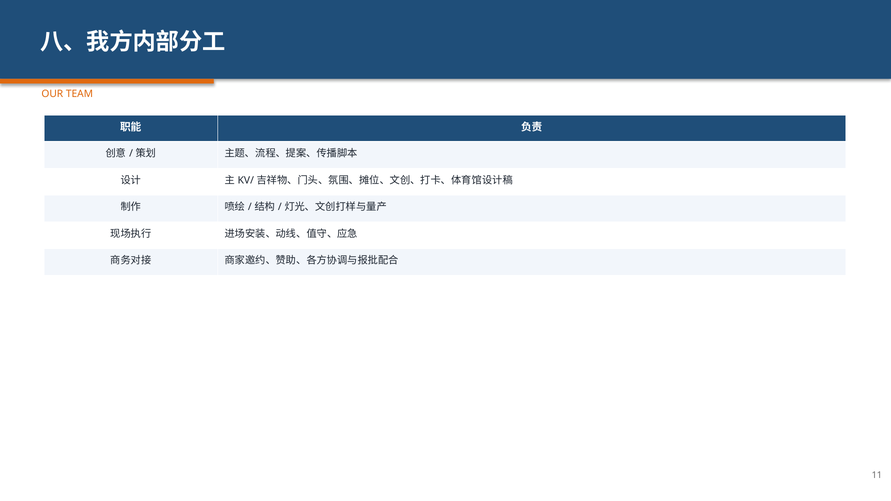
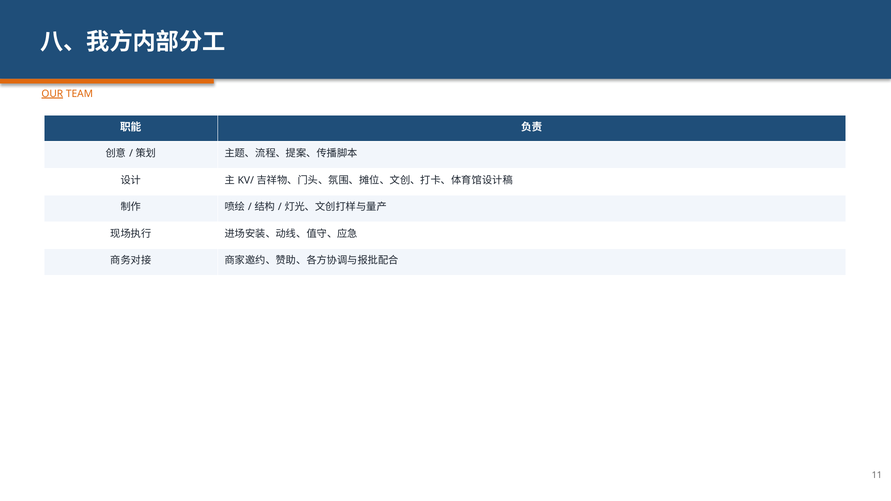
OUR underline: none -> present (52, 94)
